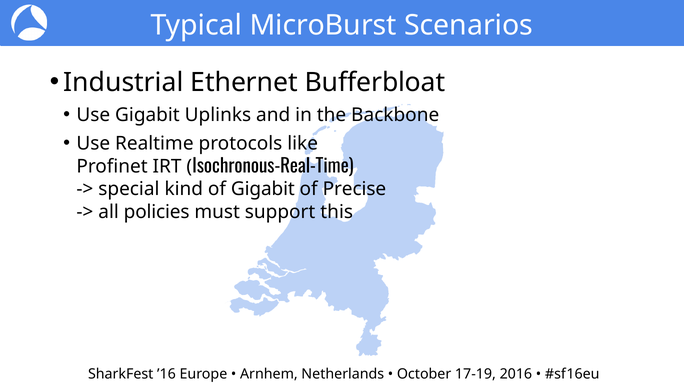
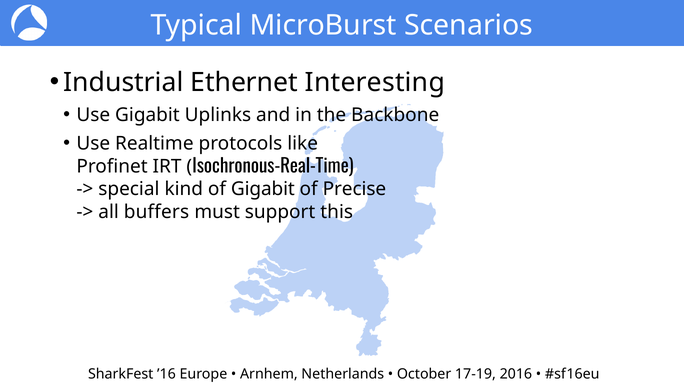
Bufferbloat: Bufferbloat -> Interesting (375, 82)
policies: policies -> buffers (156, 212)
